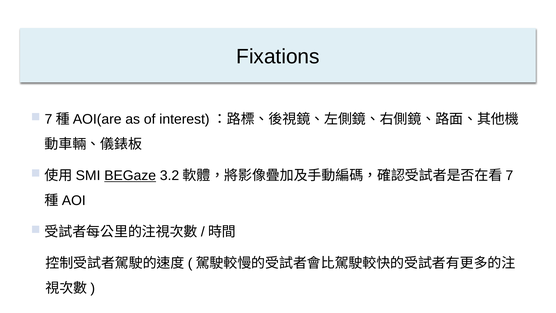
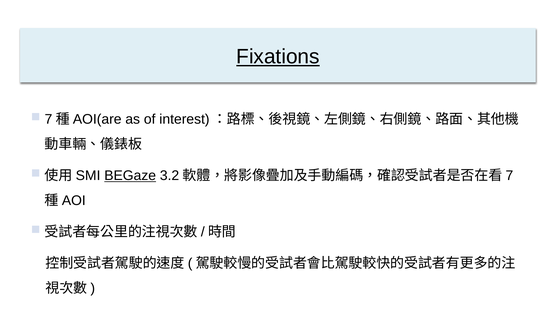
Fixations underline: none -> present (278, 57)
